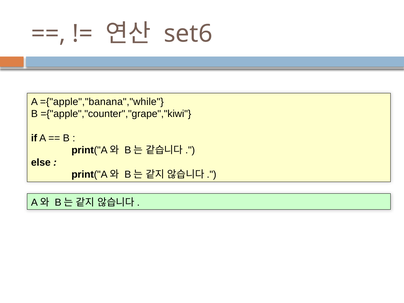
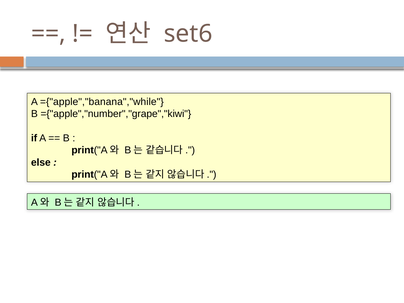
={"apple","counter","grape","kiwi: ={"apple","counter","grape","kiwi -> ={"apple","number","grape","kiwi (116, 114)
